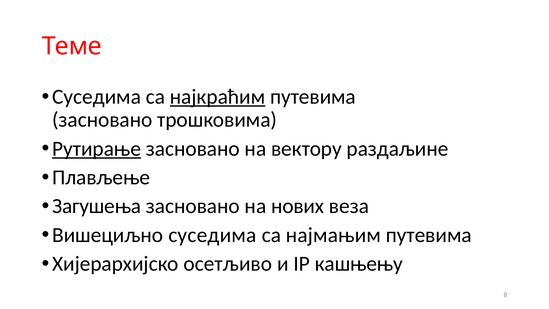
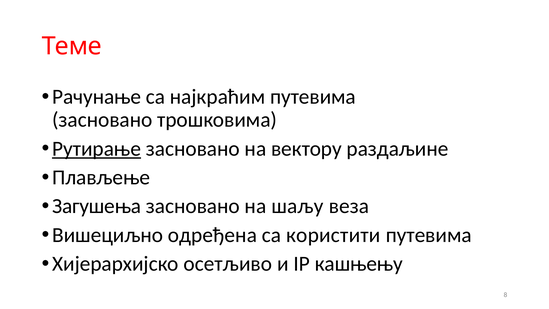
Суседима: Суседима -> Рачунање (97, 97)
најкраћим underline: present -> none (218, 97)
нових: нових -> шаљу (297, 206)
Вишециљно суседима: суседима -> одређена (212, 235)
најмањим: најмањим -> користити (333, 235)
